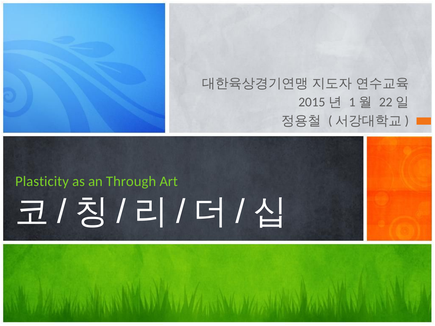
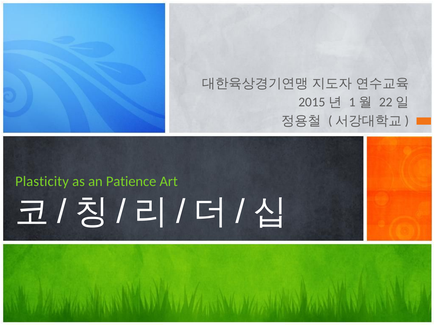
Through: Through -> Patience (131, 182)
